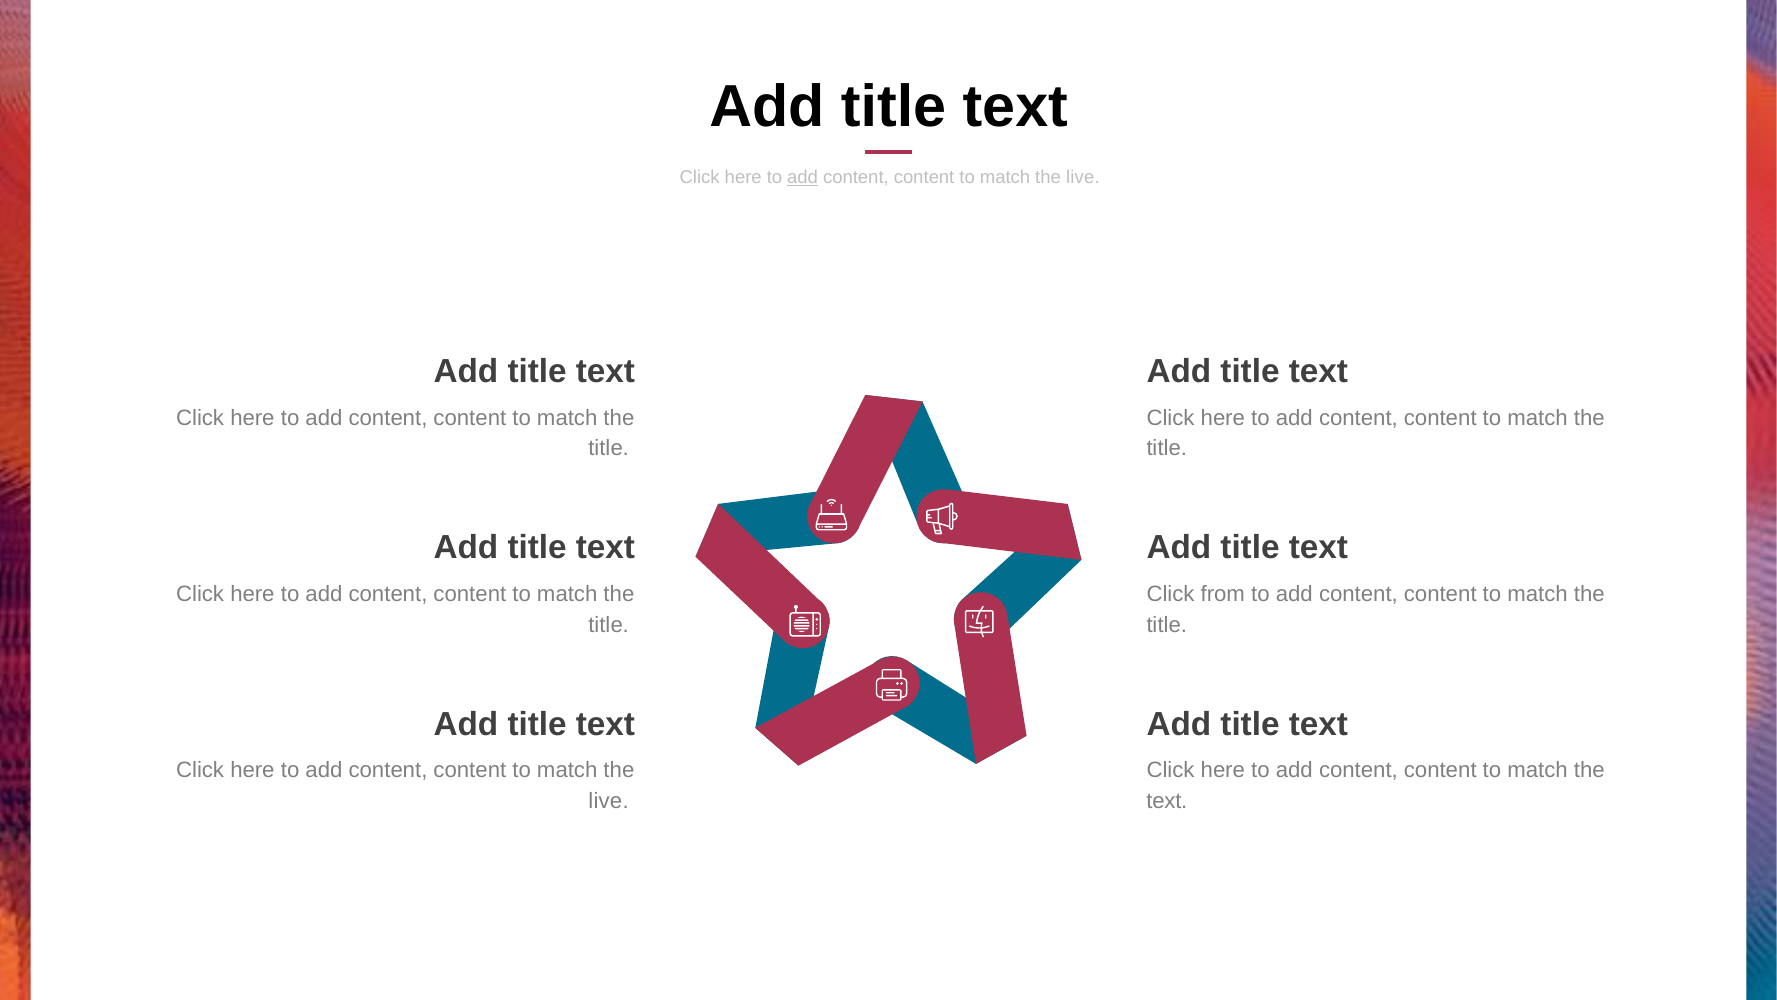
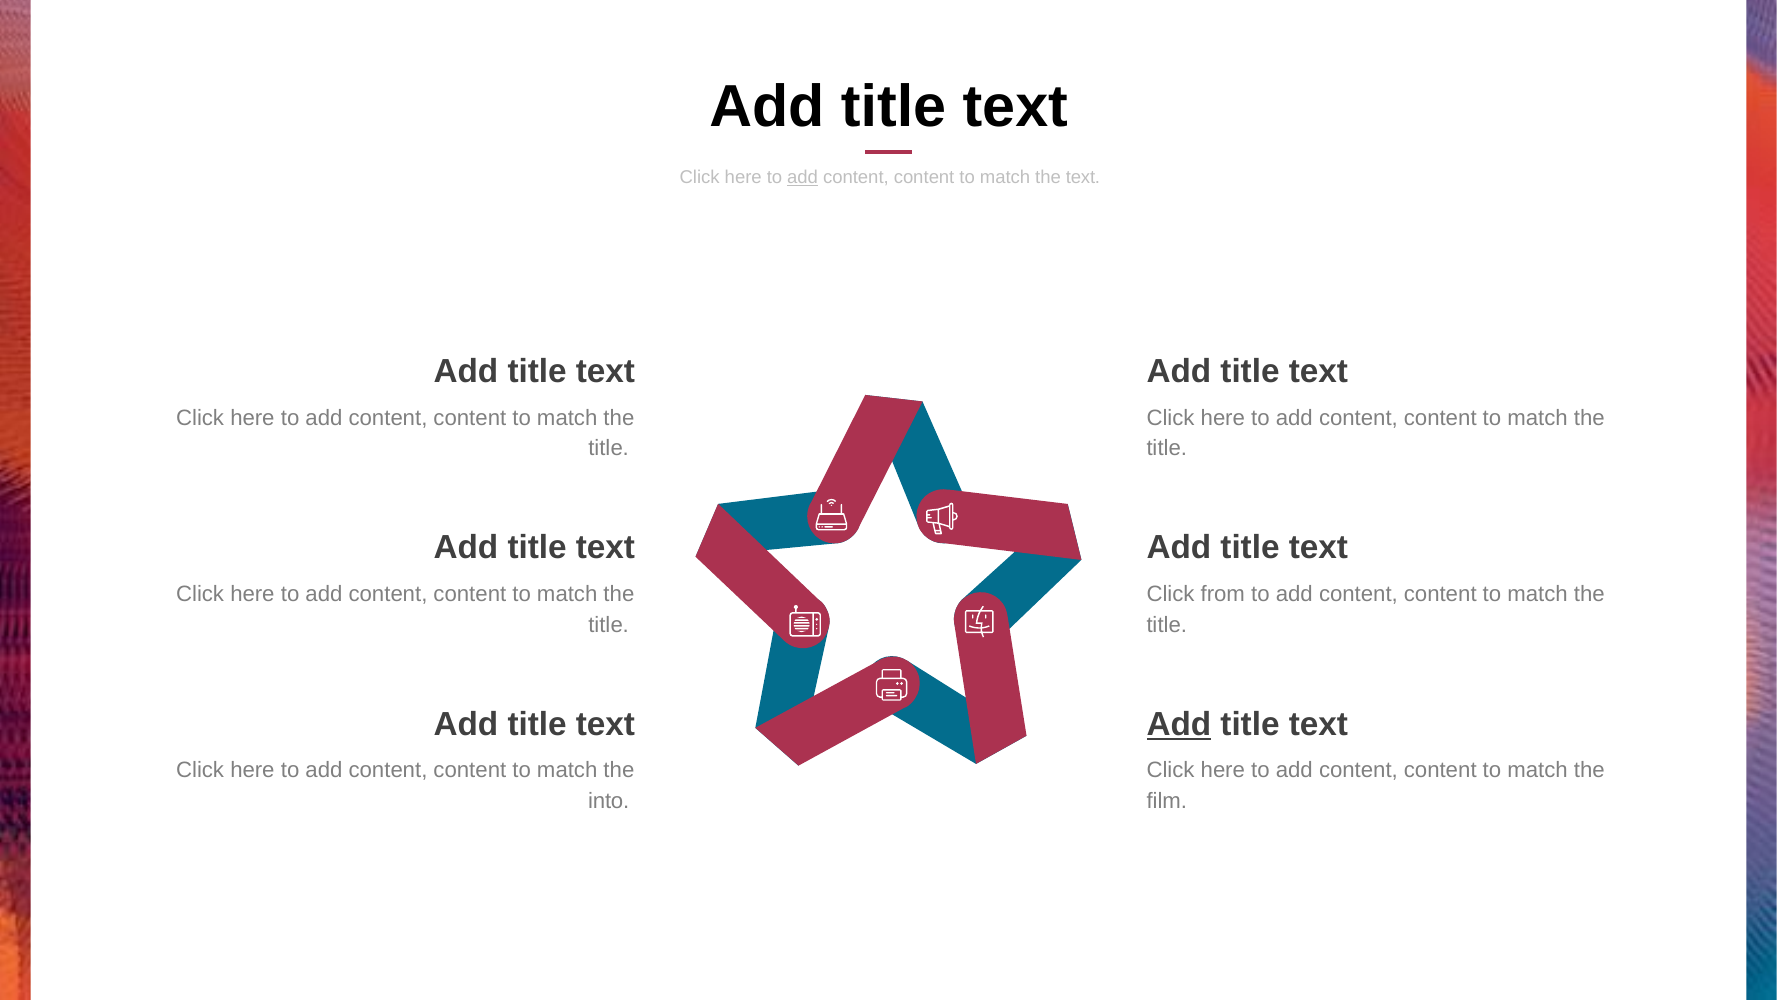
live: live -> text (1083, 178)
Add underline: none -> present (1179, 724)
live: live -> into (609, 801)
text: text -> film (1167, 801)
